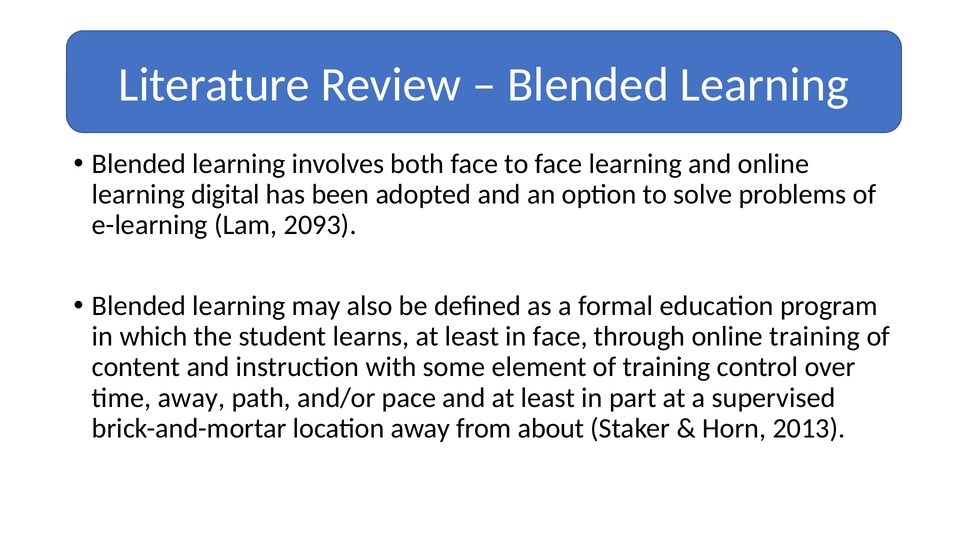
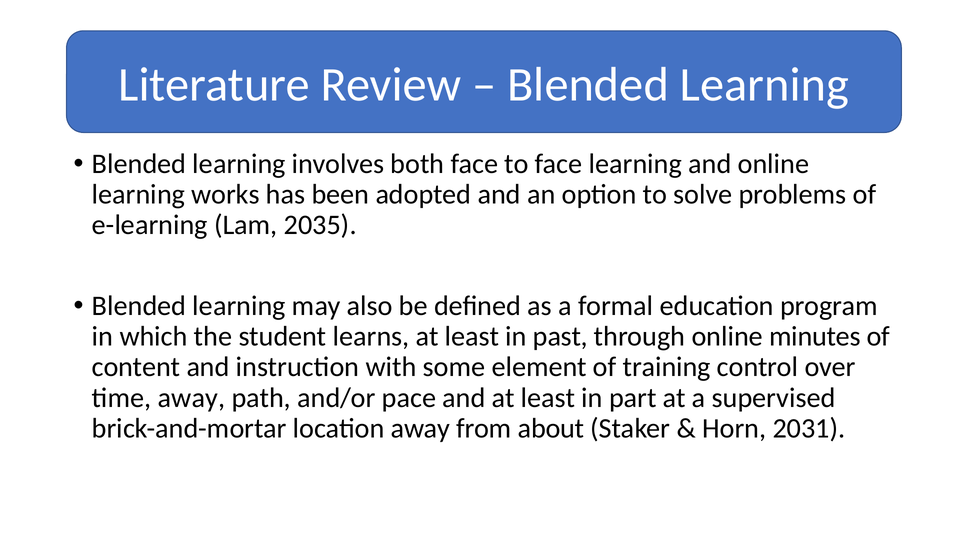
digital: digital -> works (225, 194)
2093: 2093 -> 2035 (320, 225)
in face: face -> past (560, 336)
online training: training -> minutes (815, 336)
2013: 2013 -> 2031 (809, 428)
